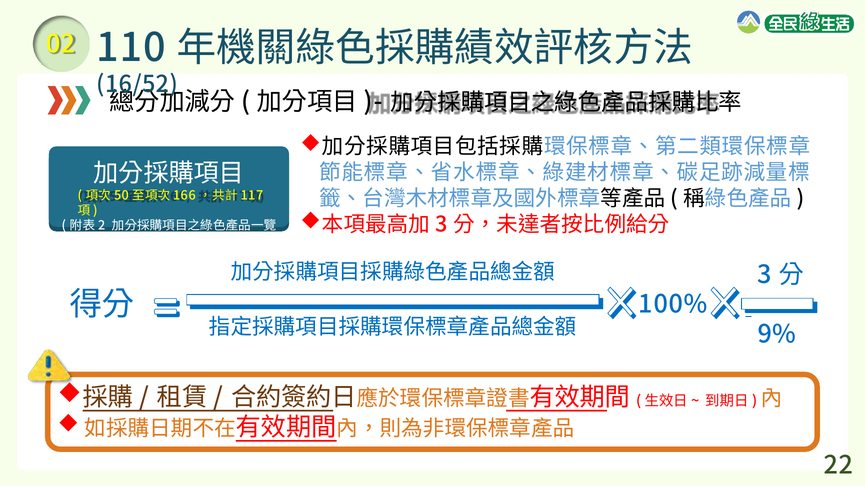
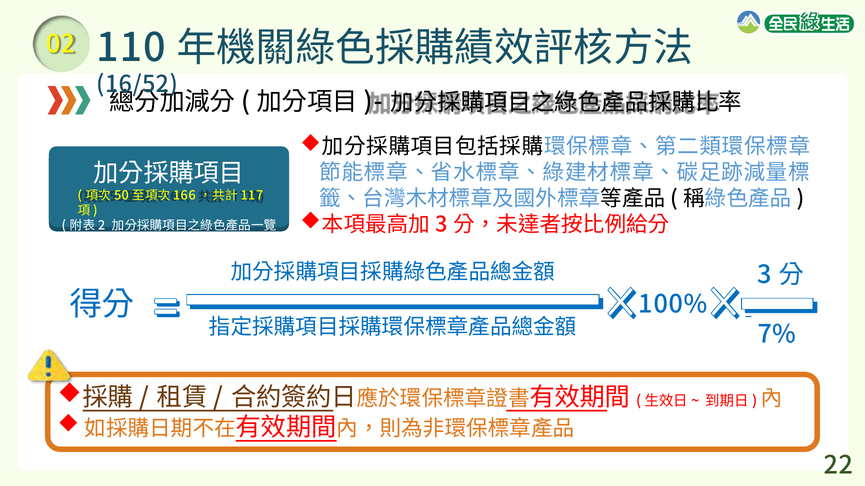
9%: 9% -> 7% (777, 335)
